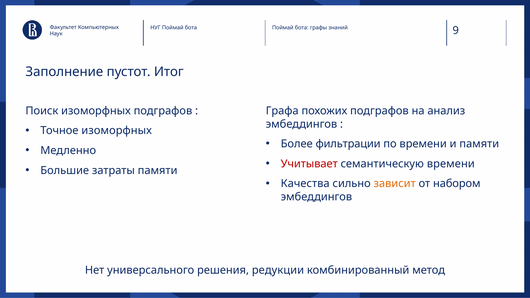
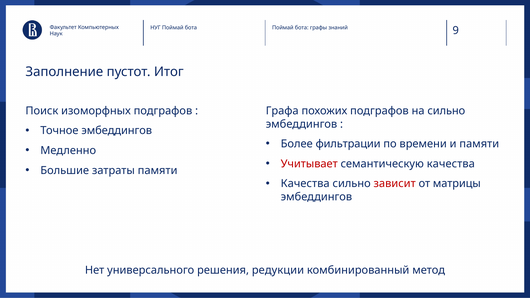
на анализ: анализ -> сильно (446, 111)
Точное изоморфных: изоморфных -> эмбеддингов (117, 131)
семантическую времени: времени -> качества (451, 164)
зависит colour: orange -> red (395, 184)
набором: набором -> матрицы (457, 184)
